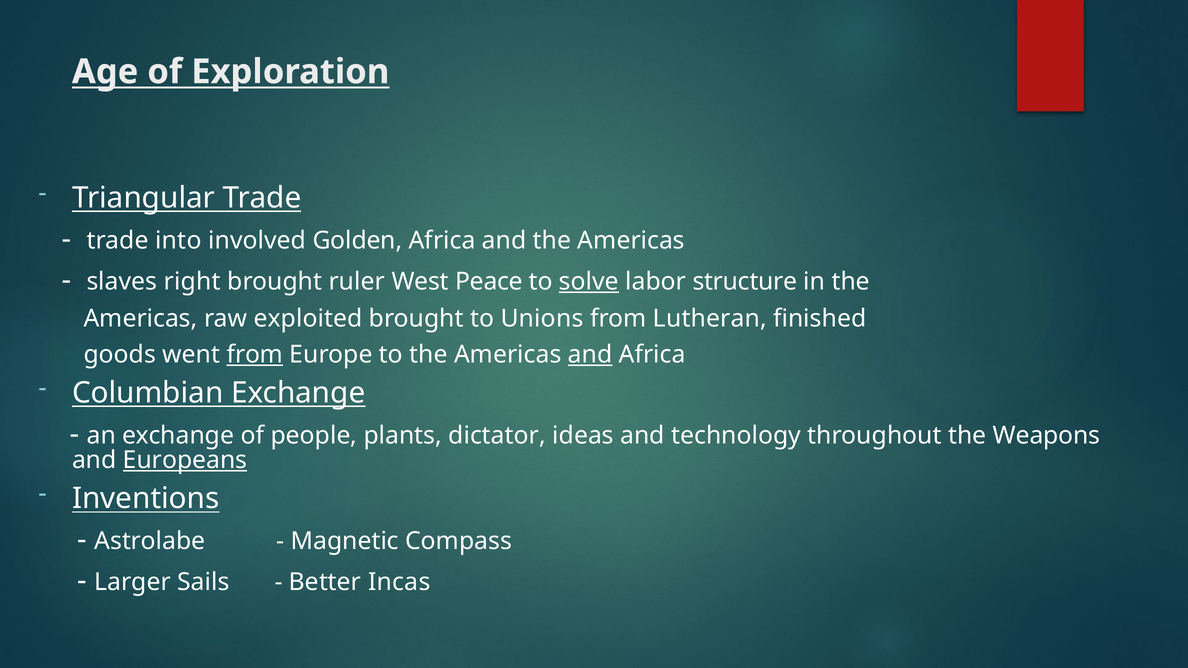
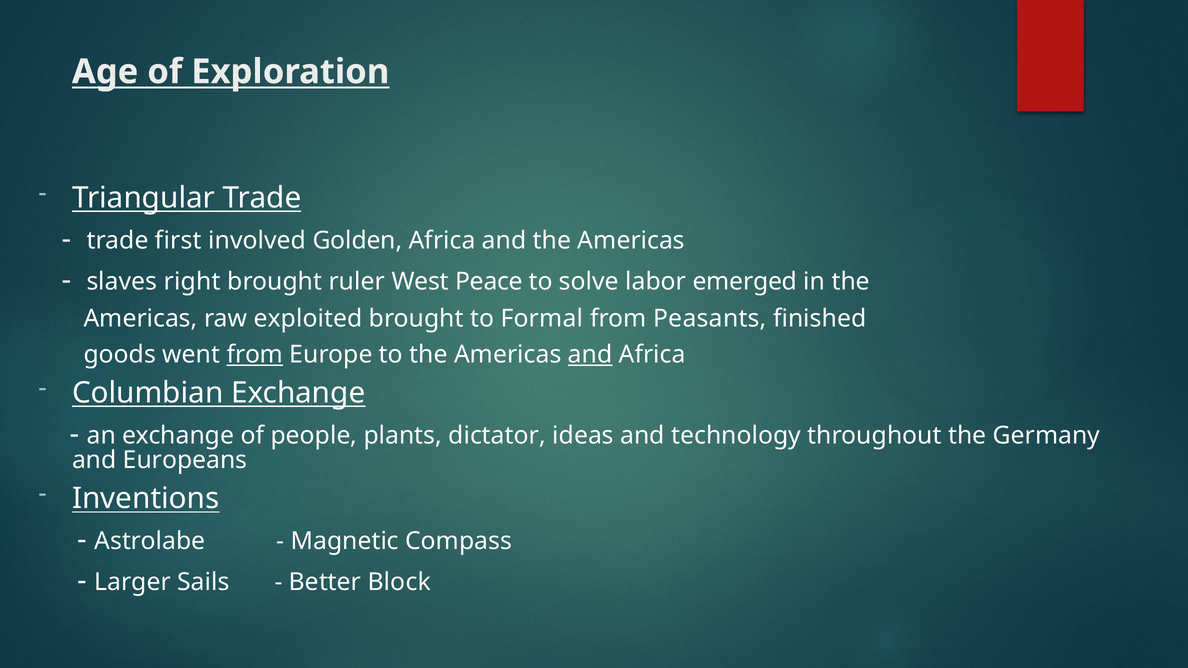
into: into -> first (178, 241)
solve underline: present -> none (589, 281)
structure: structure -> emerged (745, 281)
Unions: Unions -> Formal (542, 319)
Lutheran: Lutheran -> Peasants (710, 319)
Weapons: Weapons -> Germany (1046, 436)
Europeans underline: present -> none (185, 460)
Incas: Incas -> Block (399, 582)
